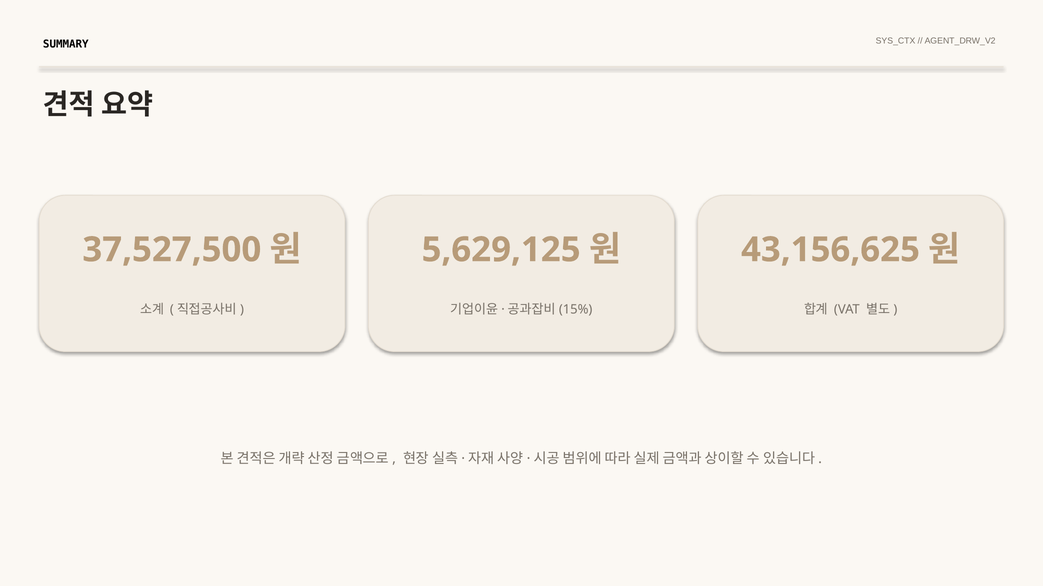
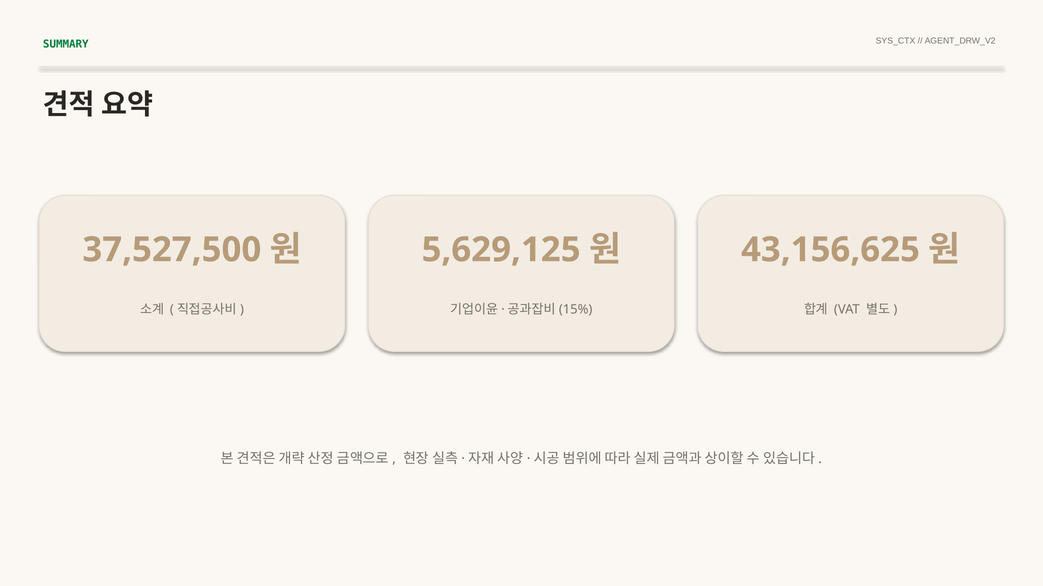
SUMMARY colour: black -> green (66, 44)
